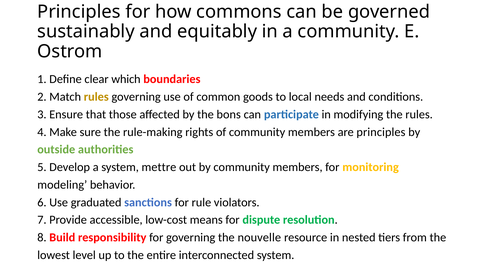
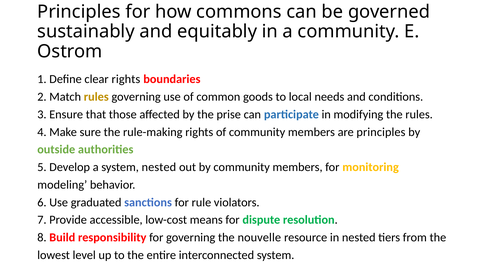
clear which: which -> rights (126, 79)
bons: bons -> prise (229, 114)
system mettre: mettre -> nested (159, 167)
